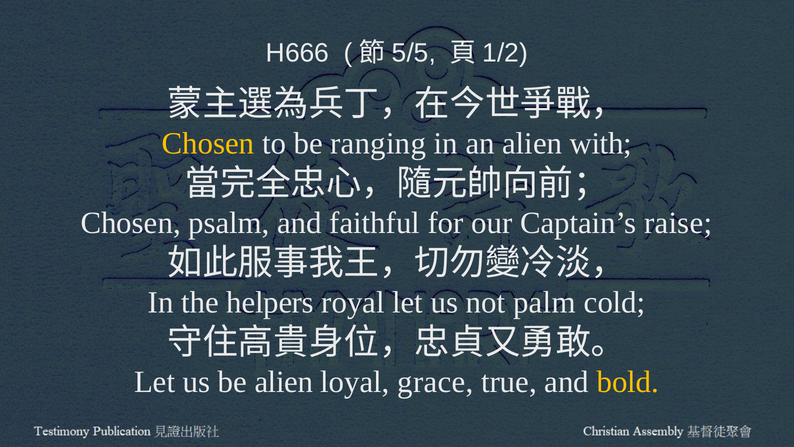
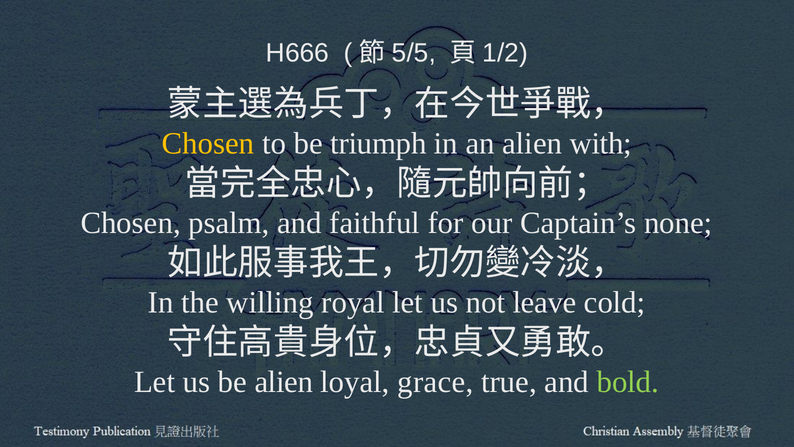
ranging: ranging -> triumph (378, 143)
raise: raise -> none (678, 223)
helpers: helpers -> willing (270, 302)
palm: palm -> leave (545, 302)
bold colour: yellow -> light green (628, 382)
